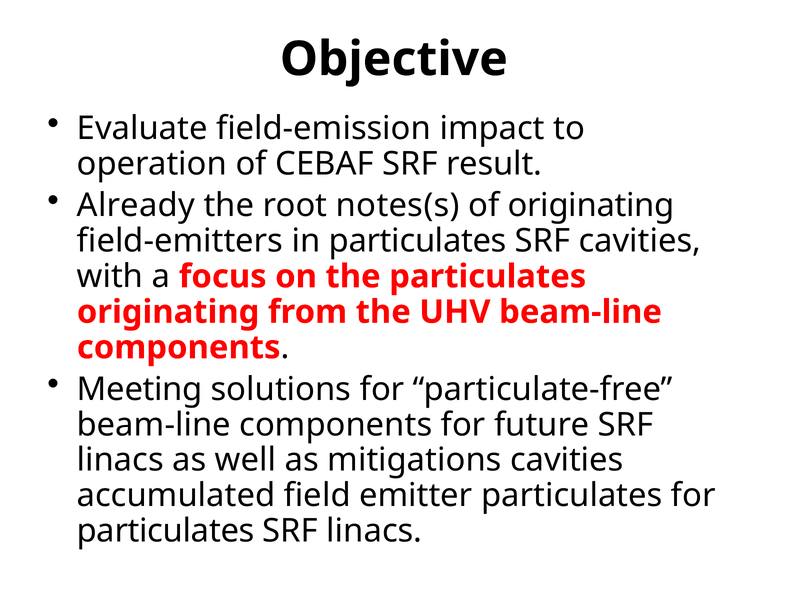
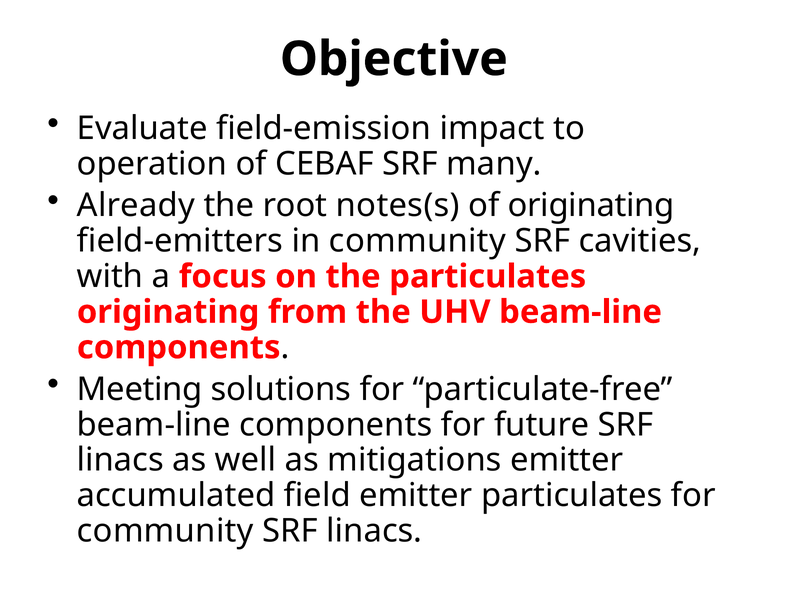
result: result -> many (494, 164)
in particulates: particulates -> community (417, 241)
mitigations cavities: cavities -> emitter (567, 460)
particulates: particulates -> community (165, 531)
